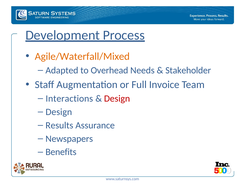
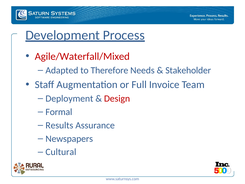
Agile/Waterfall/Mixed colour: orange -> red (82, 56)
Overhead: Overhead -> Therefore (109, 70)
Interactions: Interactions -> Deployment (69, 98)
Design: Design -> Formal (59, 112)
Benefits: Benefits -> Cultural (61, 152)
